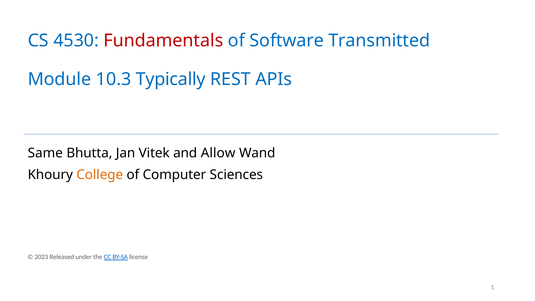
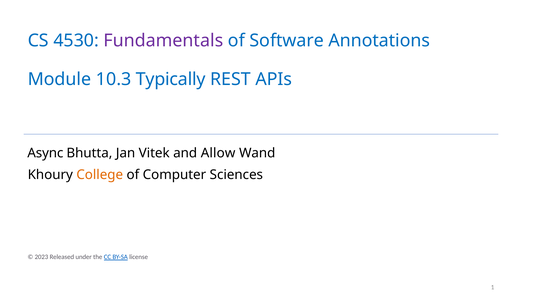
Fundamentals colour: red -> purple (163, 41)
Transmitted: Transmitted -> Annotations (379, 41)
Same: Same -> Async (45, 153)
